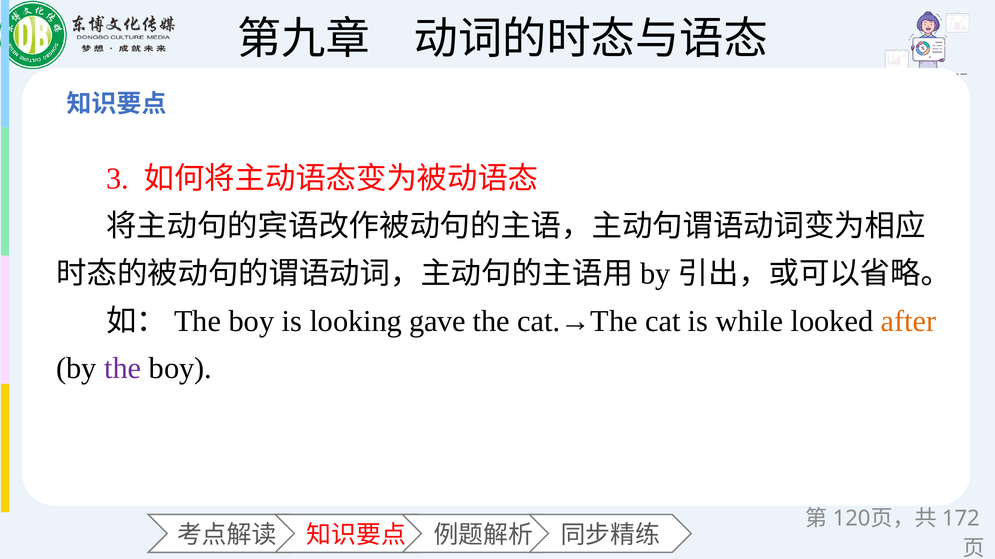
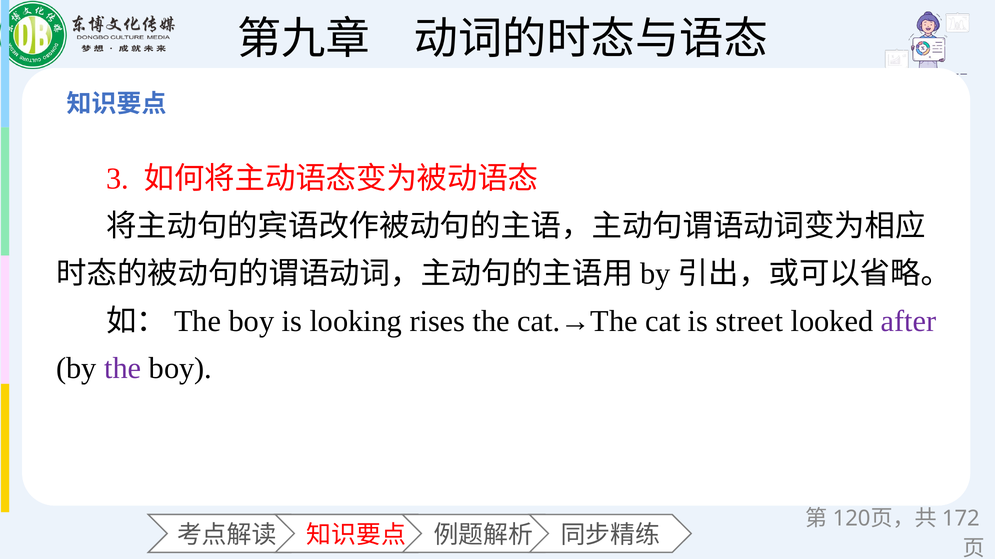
gave: gave -> rises (437, 321)
while: while -> street (749, 321)
after colour: orange -> purple (909, 321)
